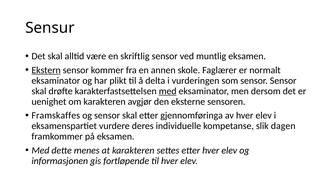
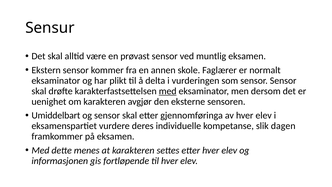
skriftlig: skriftlig -> prøvast (135, 56)
Ekstern underline: present -> none (46, 70)
Framskaffes: Framskaffes -> Umiddelbart (56, 115)
